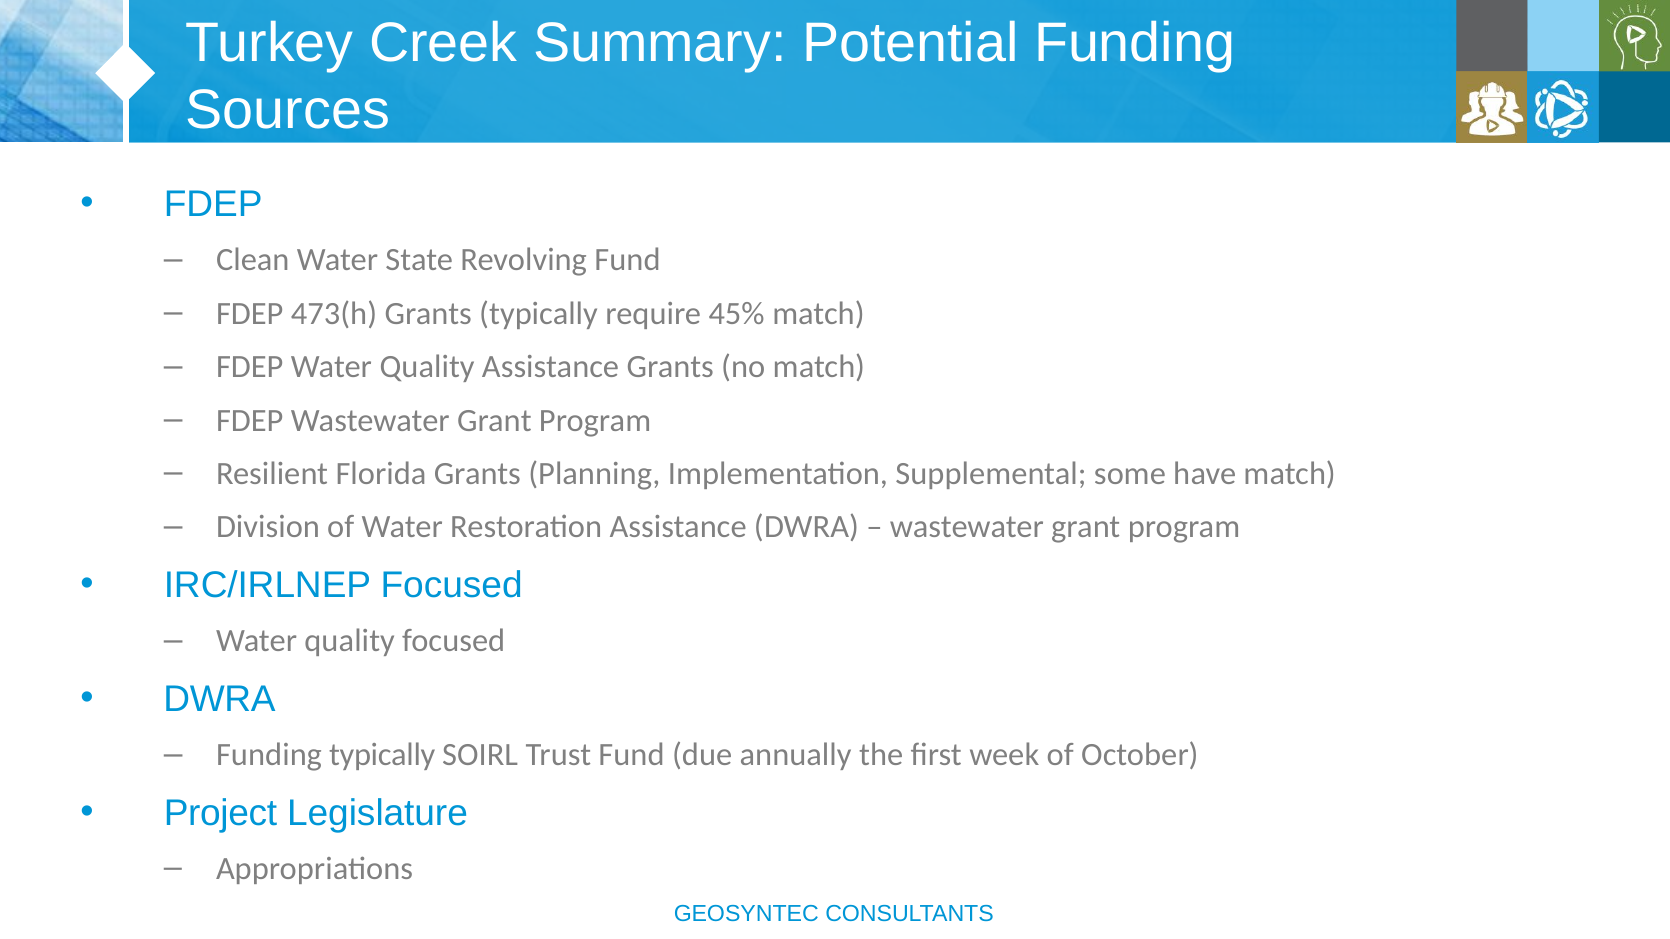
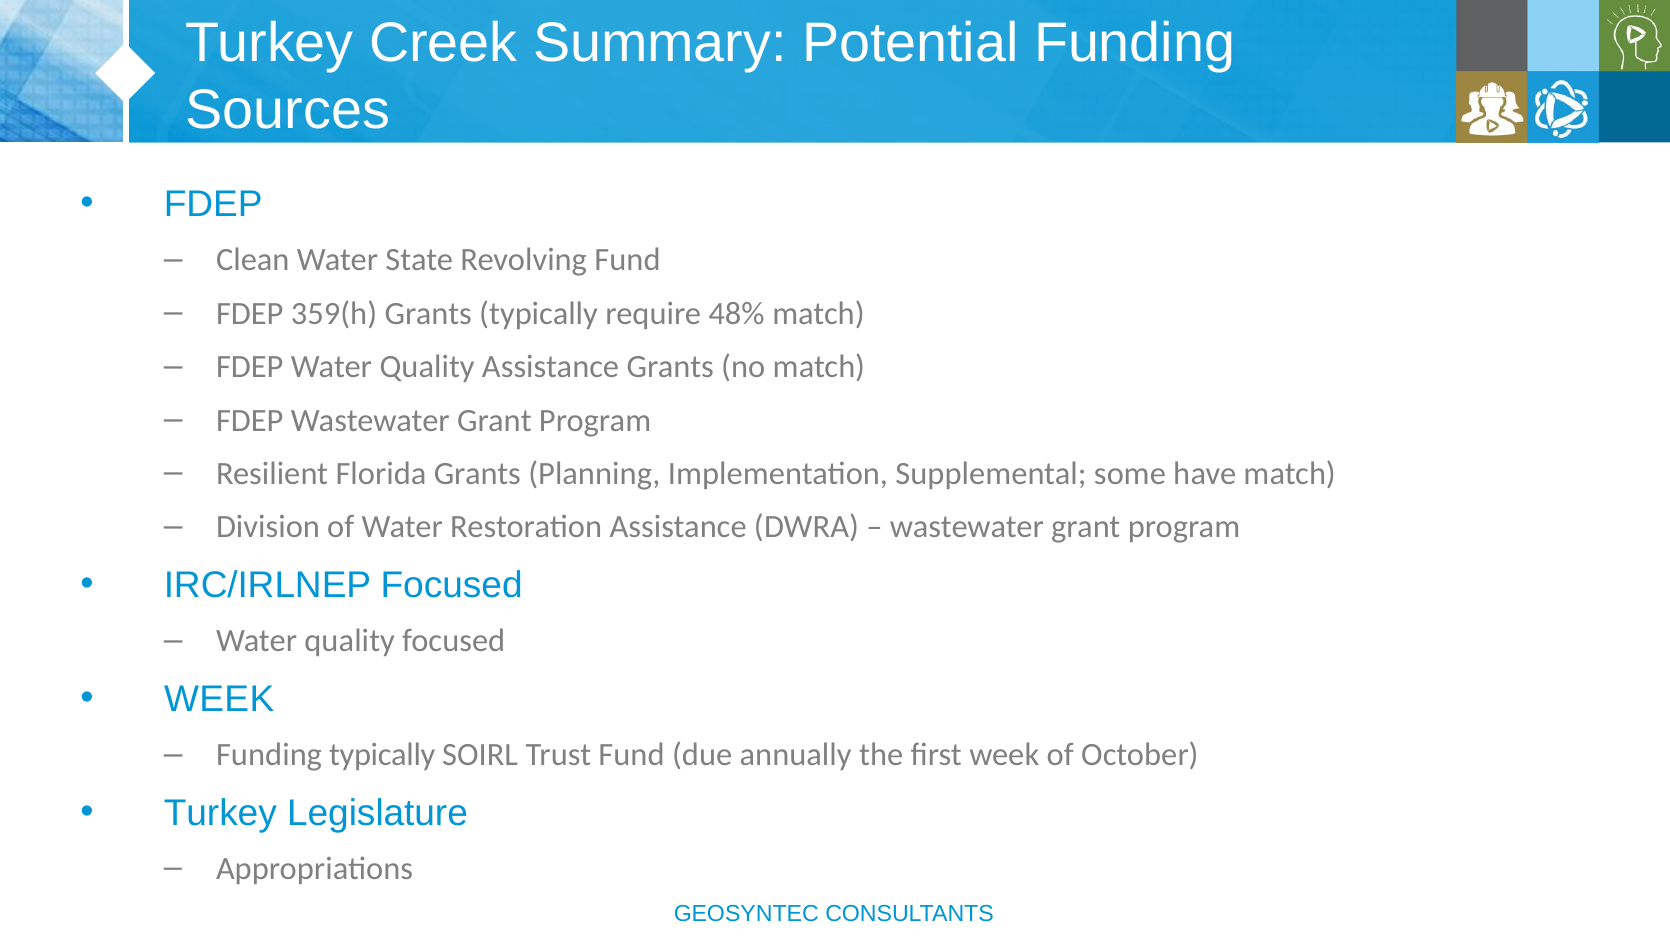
473(h: 473(h -> 359(h (334, 314)
45%: 45% -> 48% (737, 314)
DWRA: DWRA -> WEEK (219, 700)
Project: Project -> Turkey (220, 814)
